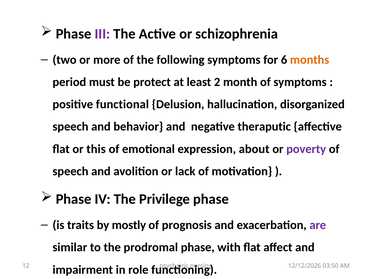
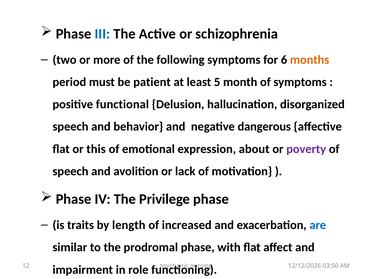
III colour: purple -> blue (102, 34)
protect: protect -> patient (152, 82)
2: 2 -> 5 (217, 82)
theraputic: theraputic -> dangerous (264, 127)
mostly: mostly -> length (129, 225)
prognosis: prognosis -> increased (187, 225)
are colour: purple -> blue (318, 225)
